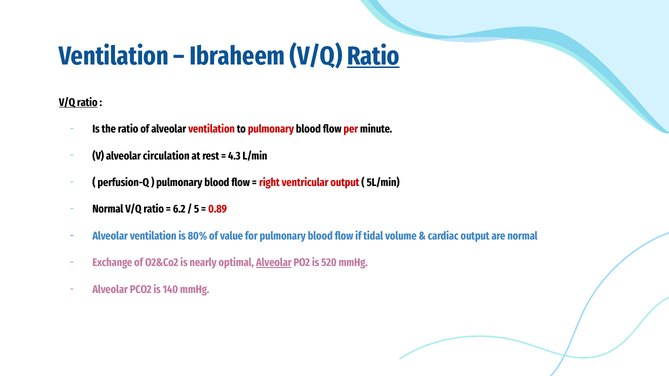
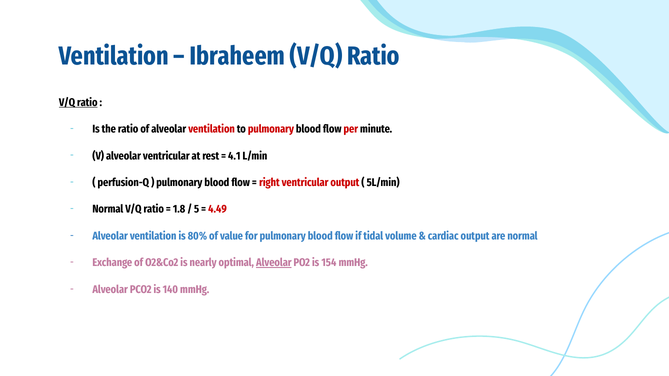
Ratio underline: present -> none (373, 56)
alveolar circulation: circulation -> ventricular (166, 156)
4.3: 4.3 -> 4.1 (234, 156)
6.2: 6.2 -> 1.8 (179, 209)
0.89: 0.89 -> 4.49 (218, 209)
520: 520 -> 154 (329, 263)
